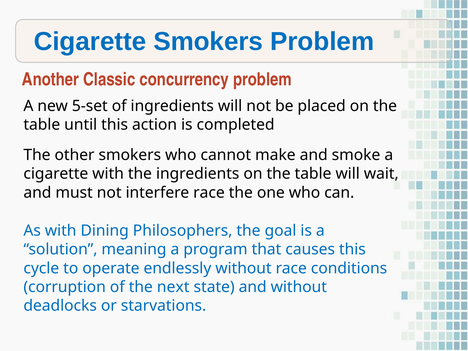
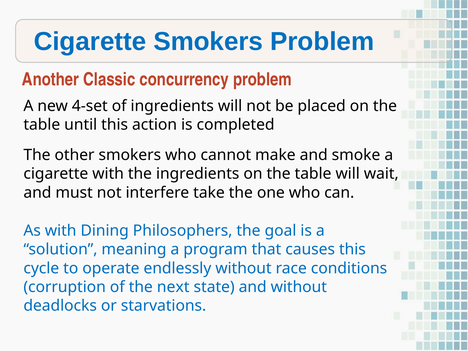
5-set: 5-set -> 4-set (90, 106)
interfere race: race -> take (209, 193)
